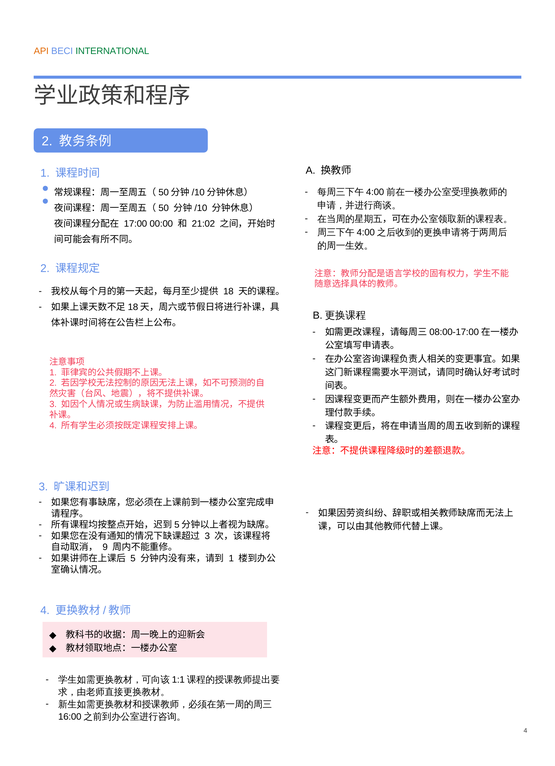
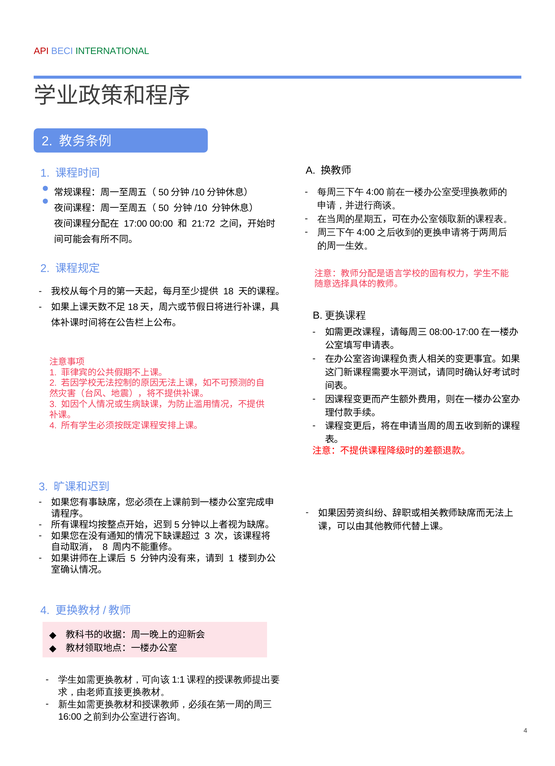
API colour: orange -> red (41, 51)
21:02: 21:02 -> 21:72 (203, 224)
9: 9 -> 8 (105, 548)
